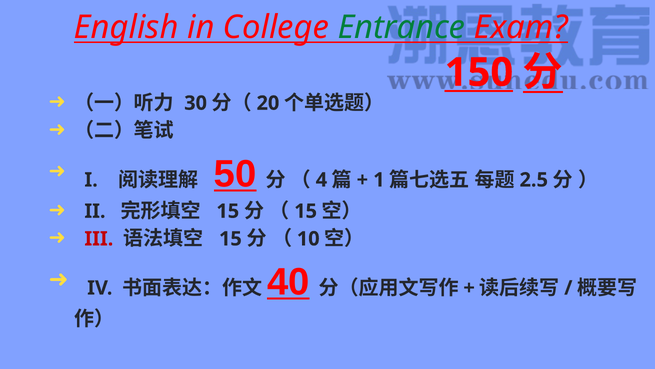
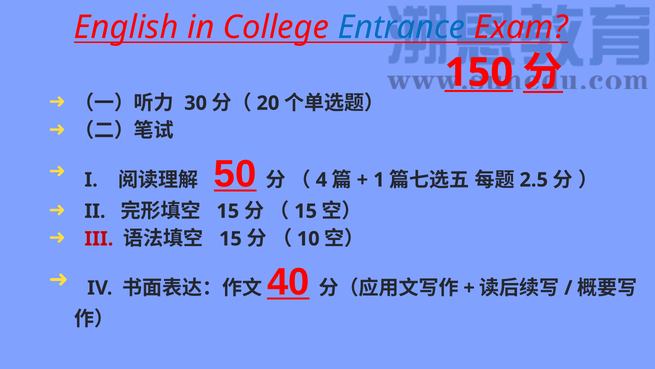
Entrance colour: green -> blue (401, 27)
